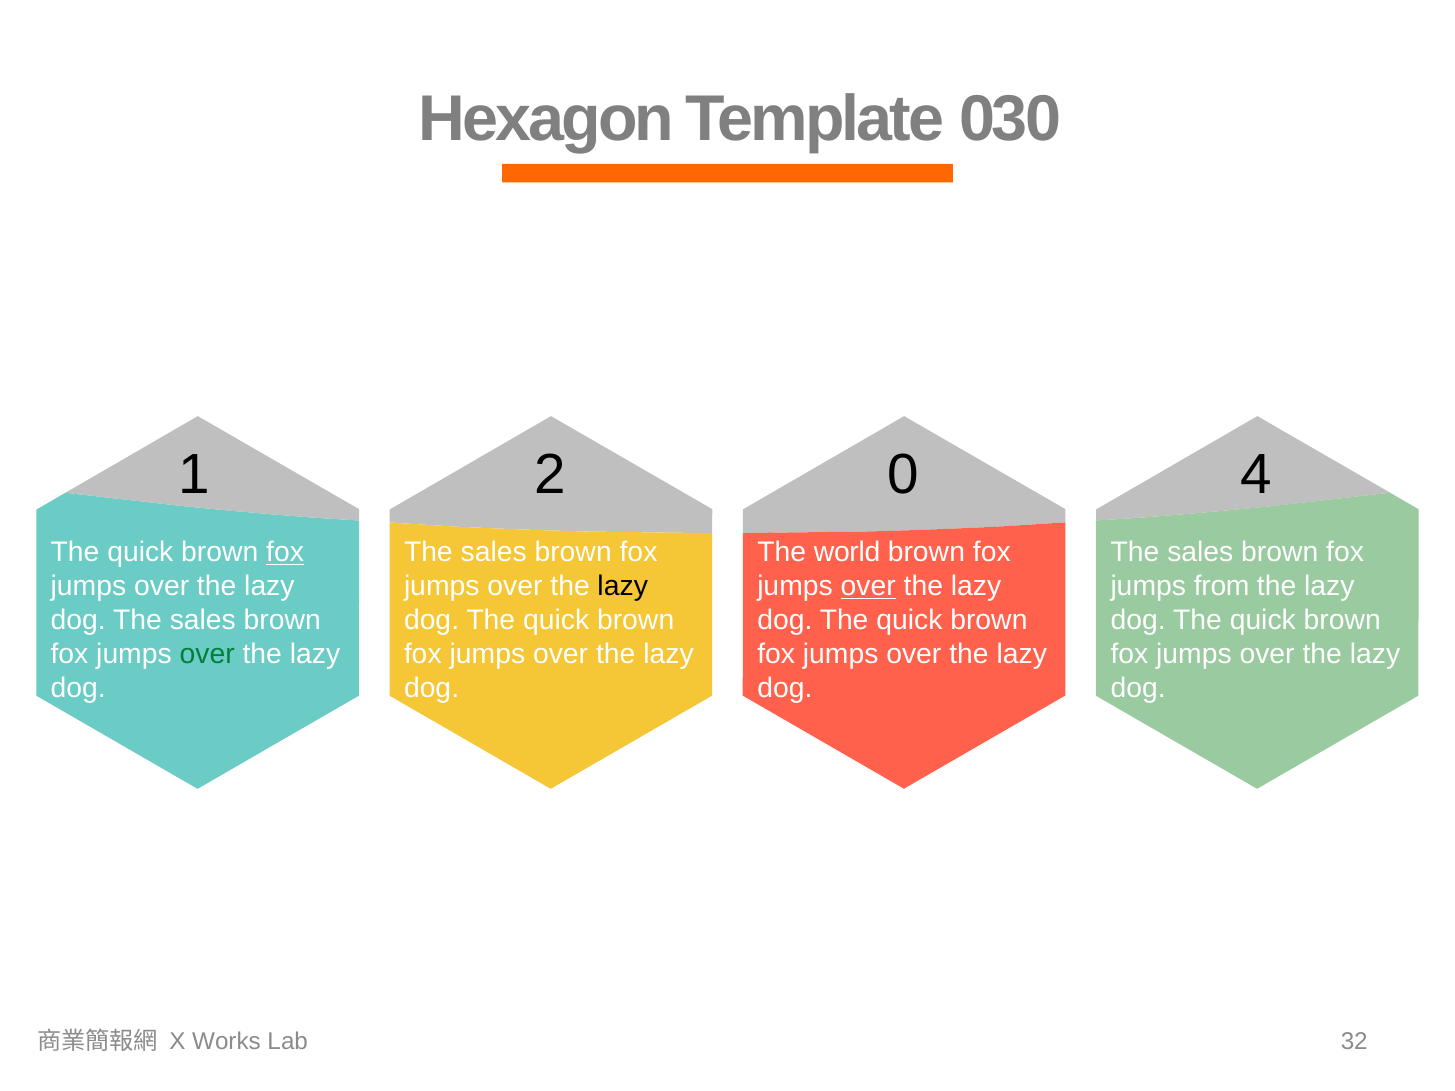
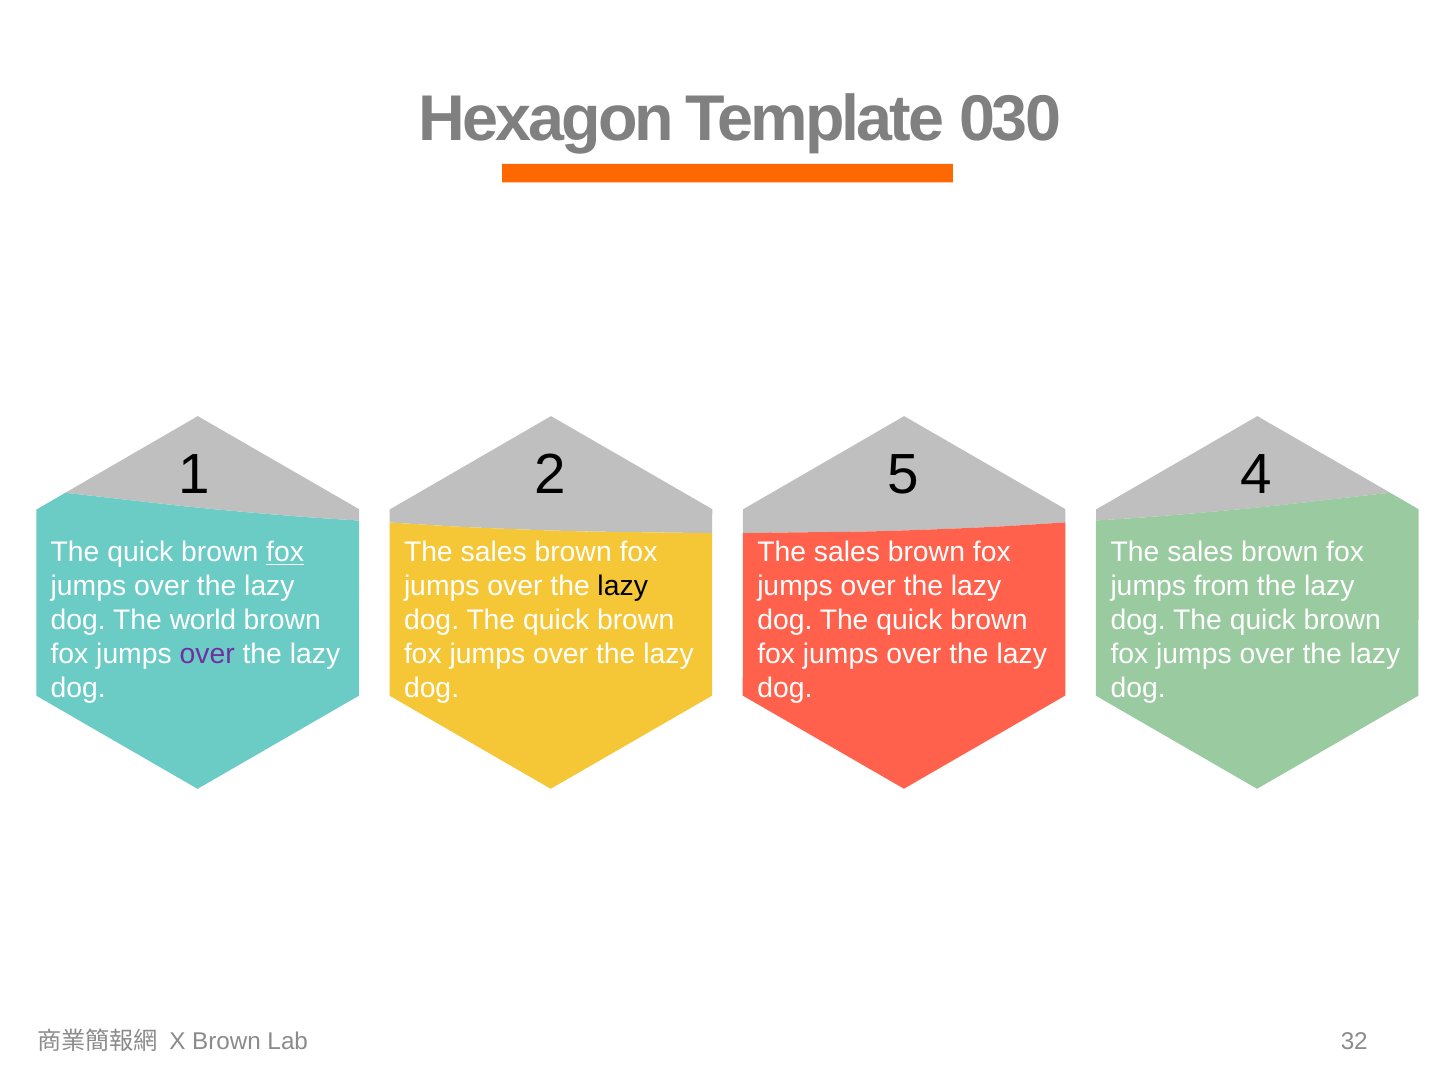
0: 0 -> 5 (903, 475)
world: world -> sales (847, 552)
over underline: present -> none (868, 586)
sales: sales -> world (203, 620)
over colour: green -> purple (207, 654)
X Works: Works -> Brown (226, 1042)
